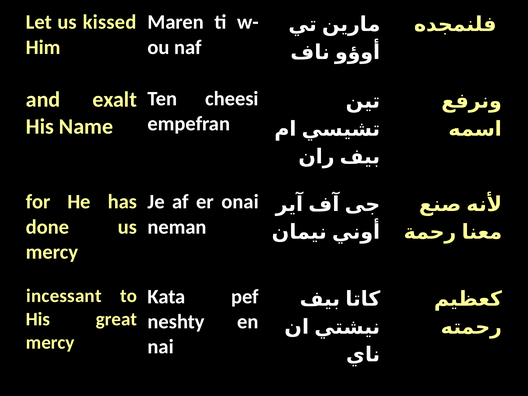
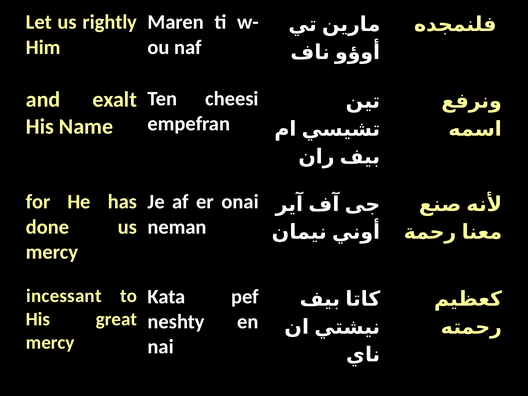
kissed: kissed -> rightly (110, 22)
